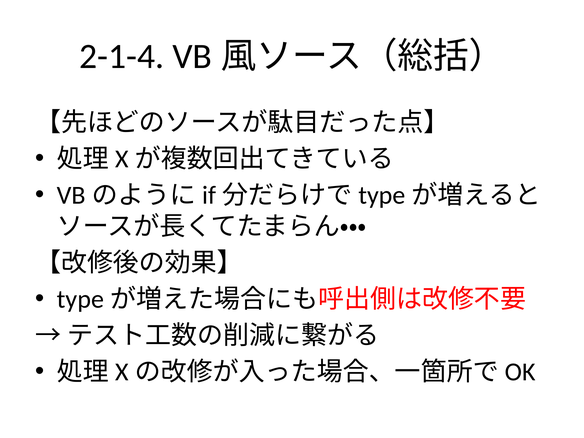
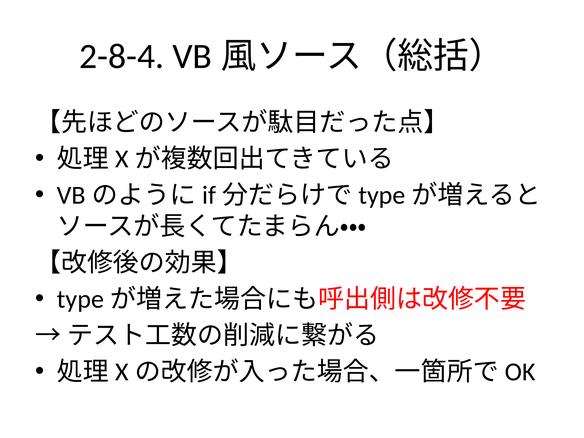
2-1-4: 2-1-4 -> 2-8-4 (122, 57)
